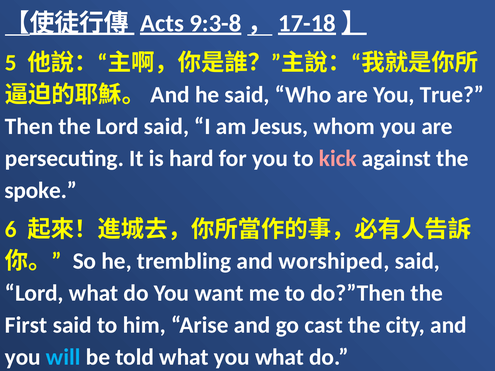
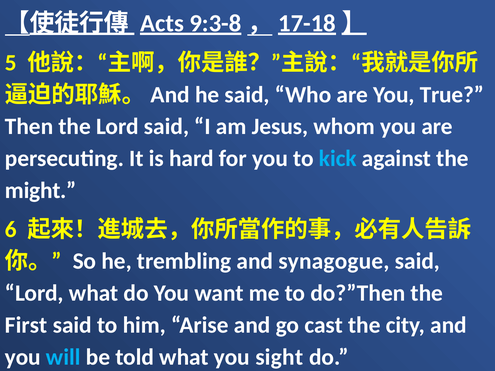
kick colour: pink -> light blue (338, 159)
spoke: spoke -> might (41, 191)
worshiped: worshiped -> synagogue (334, 261)
you what: what -> sight (279, 357)
